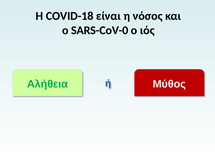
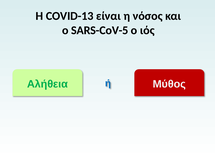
COVID-18: COVID-18 -> COVID-13 (70, 16)
SARS-CoV-0: SARS-CoV-0 -> SARS-CoV-5 (100, 30)
